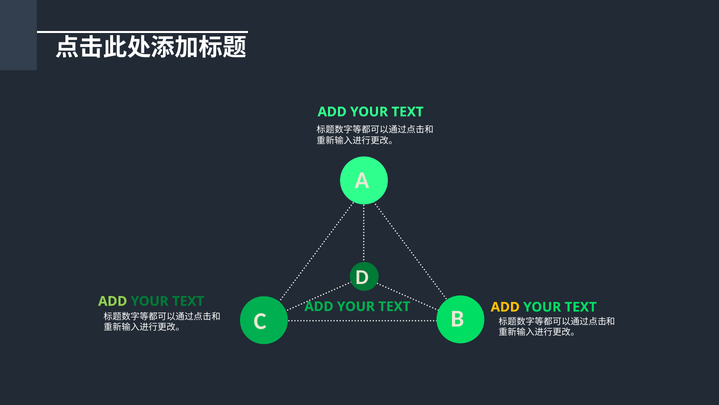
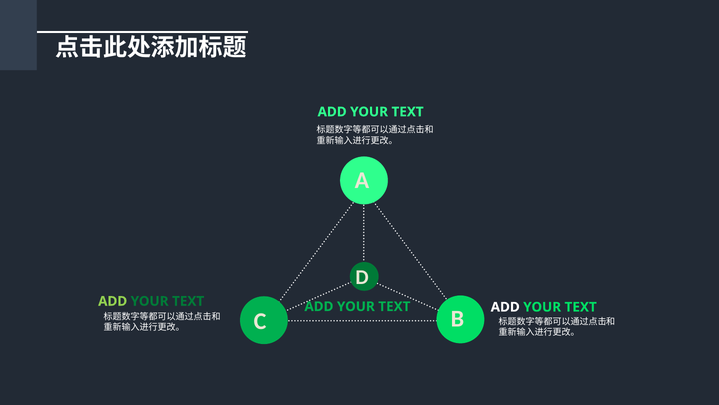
ADD colour: yellow -> white (505, 307)
